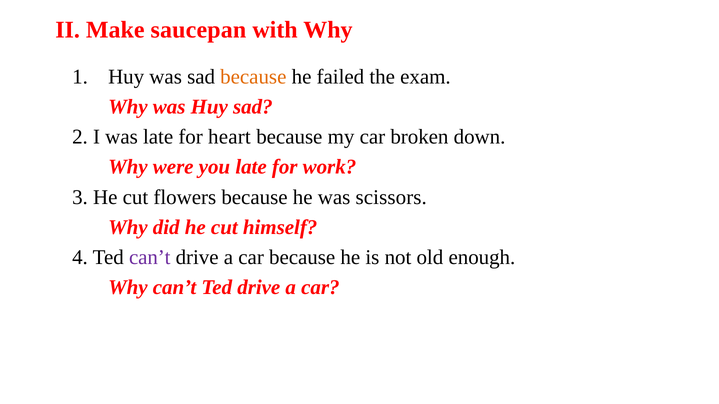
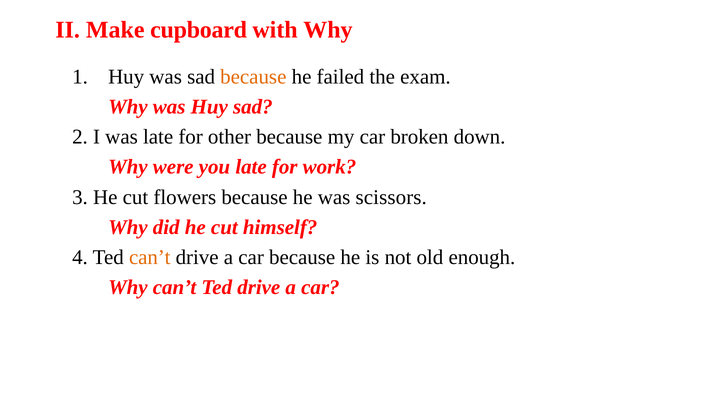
saucepan: saucepan -> cupboard (199, 30)
heart: heart -> other (230, 137)
can’t colour: purple -> orange (150, 258)
